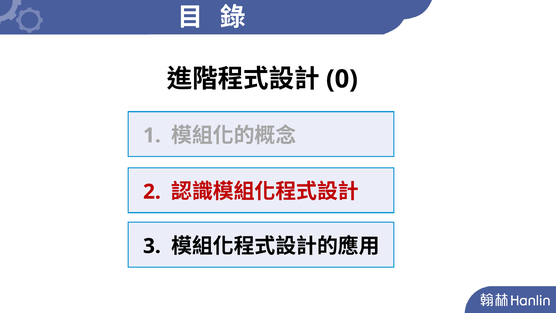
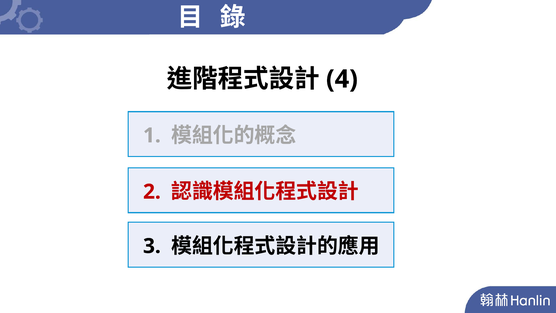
0: 0 -> 4 (342, 79)
